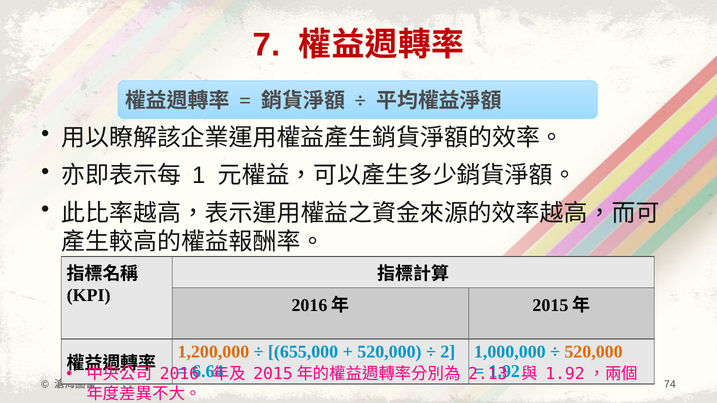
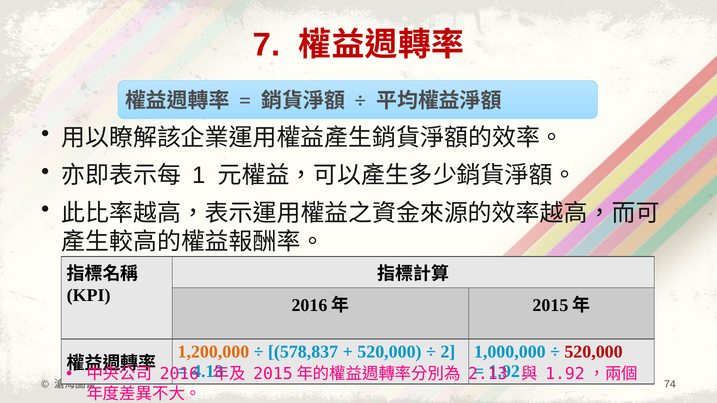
655,000: 655,000 -> 578,837 (303, 352)
520,000 colour: orange -> red (594, 352)
6.64: 6.64 -> 4.13 (208, 372)
